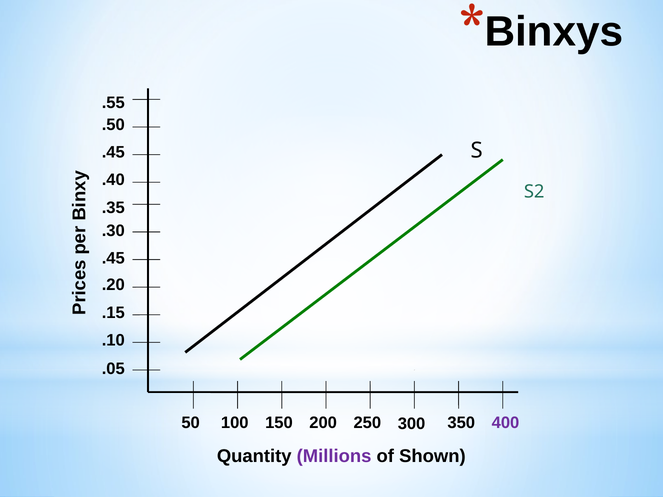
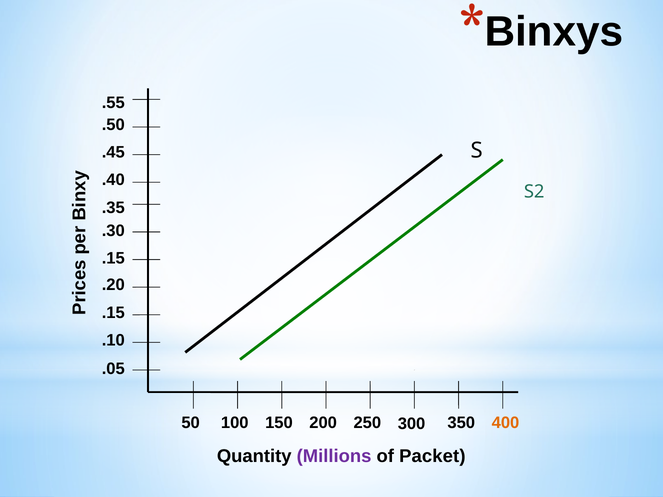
.45: .45 -> .15 (113, 258)
400 colour: purple -> orange (505, 423)
Shown: Shown -> Packet (432, 456)
